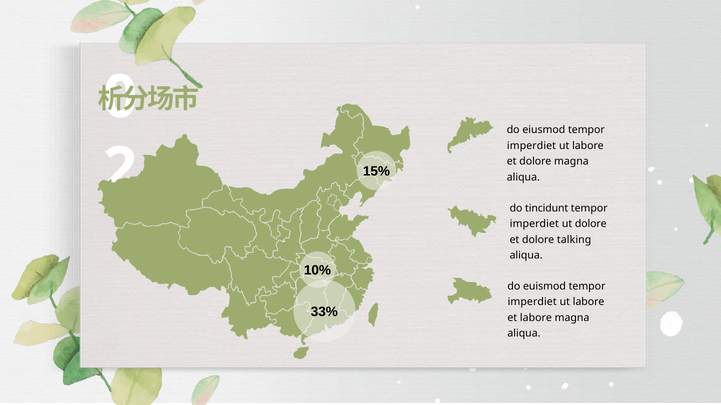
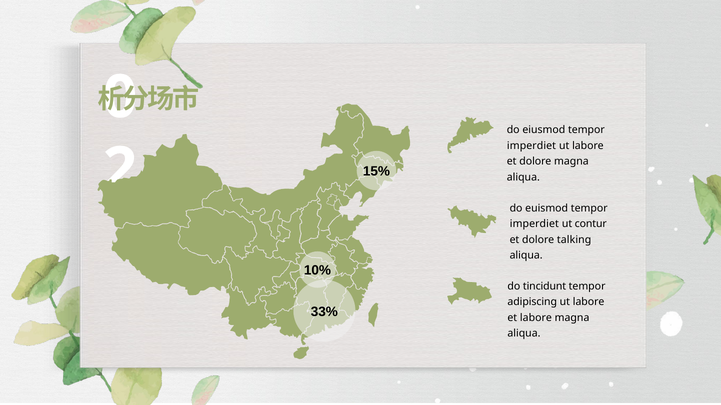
tincidunt: tincidunt -> euismod (547, 208)
ut dolore: dolore -> contur (591, 224)
euismod: euismod -> tincidunt (545, 287)
imperdiet: imperdiet -> adipiscing (532, 302)
